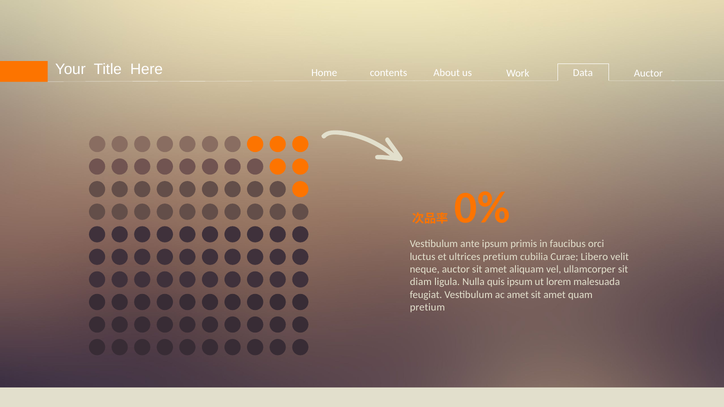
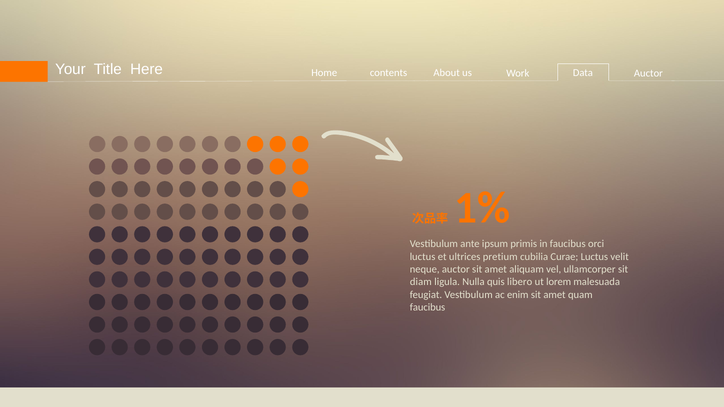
0%: 0% -> 1% (482, 208)
Curae Libero: Libero -> Luctus (594, 257)
quis ipsum: ipsum -> libero (520, 282)
ac amet: amet -> enim (518, 295)
pretium: pretium -> faucibus (428, 307)
